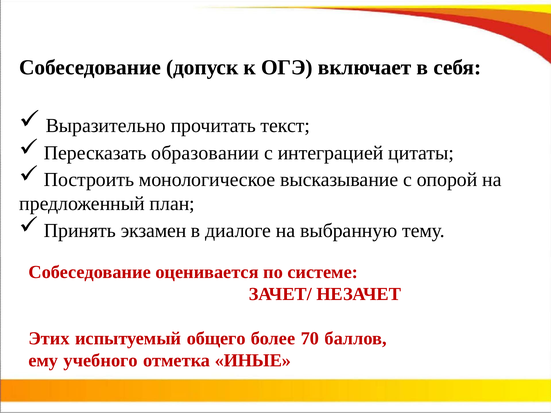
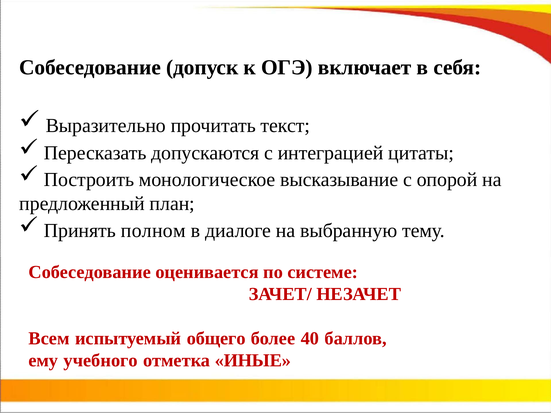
образовании: образовании -> допускаются (205, 153)
экзамен: экзамен -> полном (153, 231)
Этих: Этих -> Всем (49, 339)
70: 70 -> 40 (310, 339)
